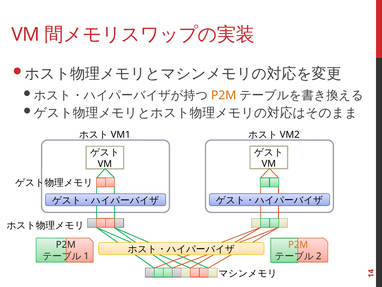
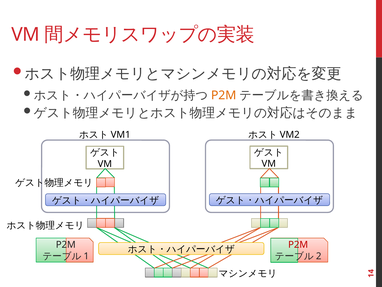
P2M colour: orange -> red (298, 244)
